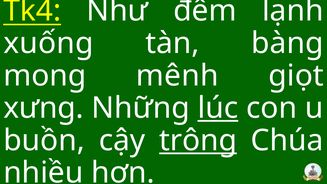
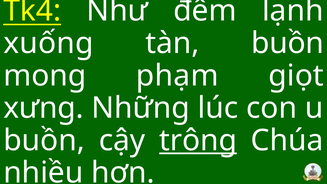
tàn bàng: bàng -> buồn (288, 43)
mênh: mênh -> phạm (177, 76)
lúc underline: present -> none (218, 108)
